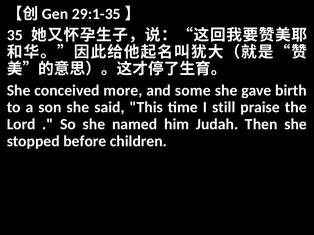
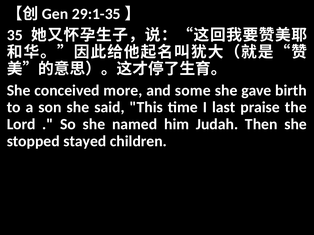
still: still -> last (224, 107)
before: before -> stayed (85, 141)
